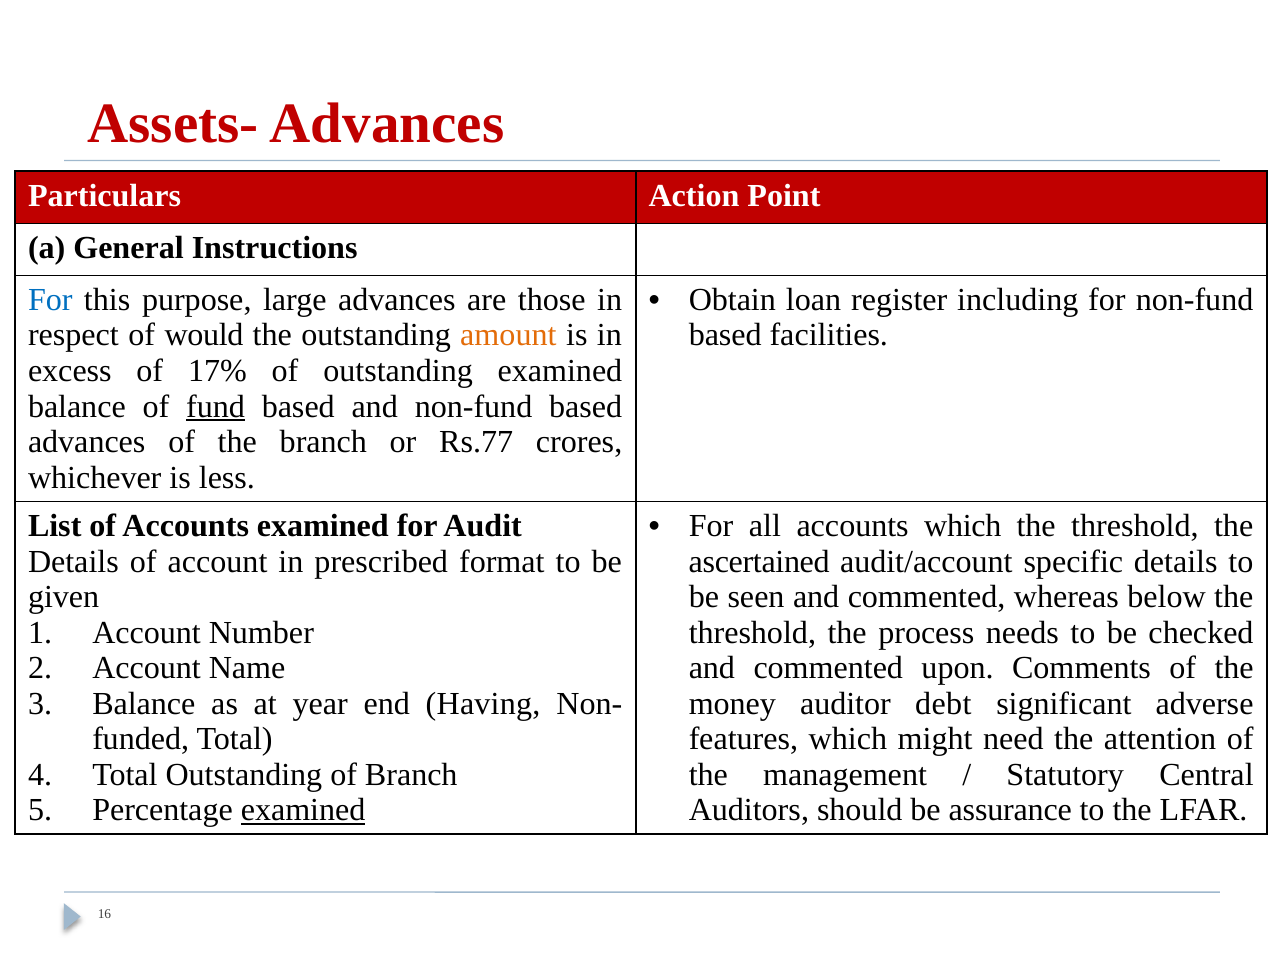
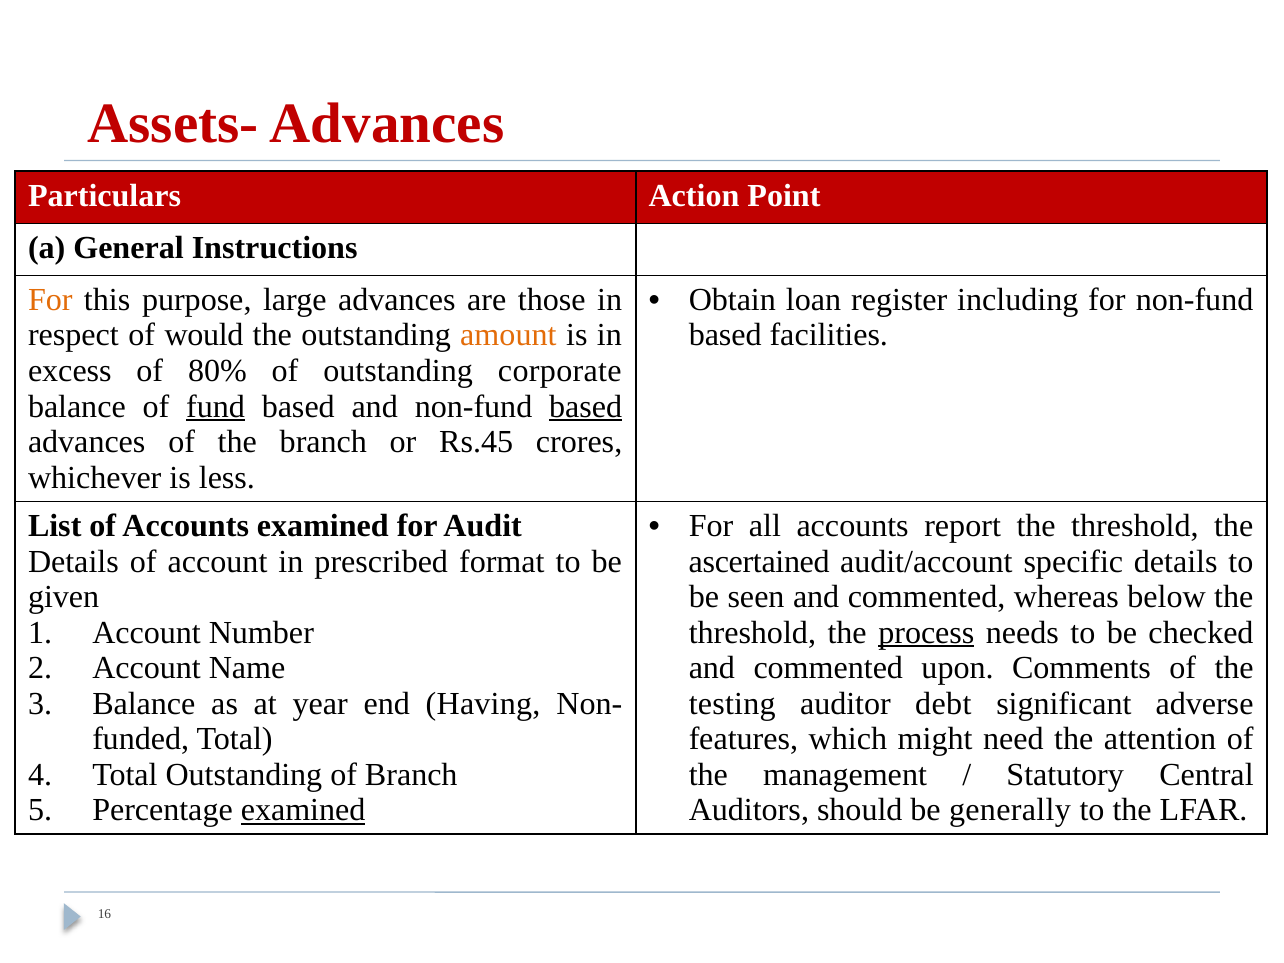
For colour: blue -> orange (50, 300)
17%: 17% -> 80% (218, 371)
outstanding examined: examined -> corporate (560, 371)
based underline: none -> present (586, 406)
Rs.77: Rs.77 -> Rs.45 (476, 442)
accounts which: which -> report (963, 526)
process underline: none -> present (926, 633)
money: money -> testing (732, 704)
assurance: assurance -> generally (1010, 810)
